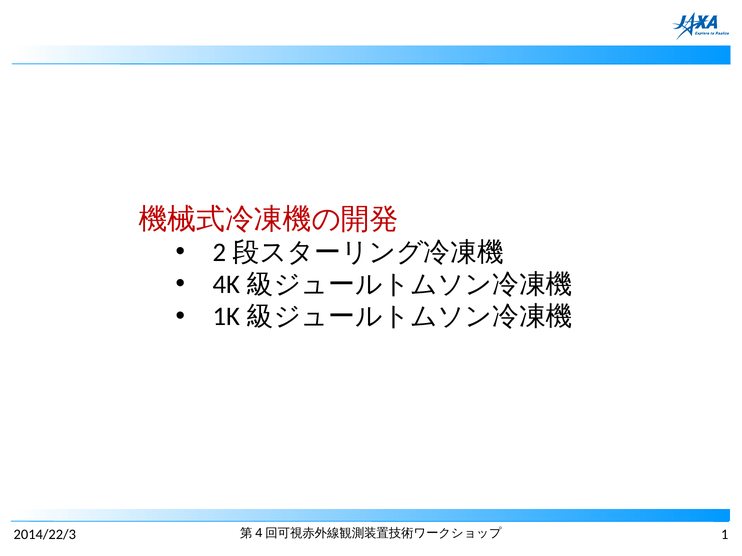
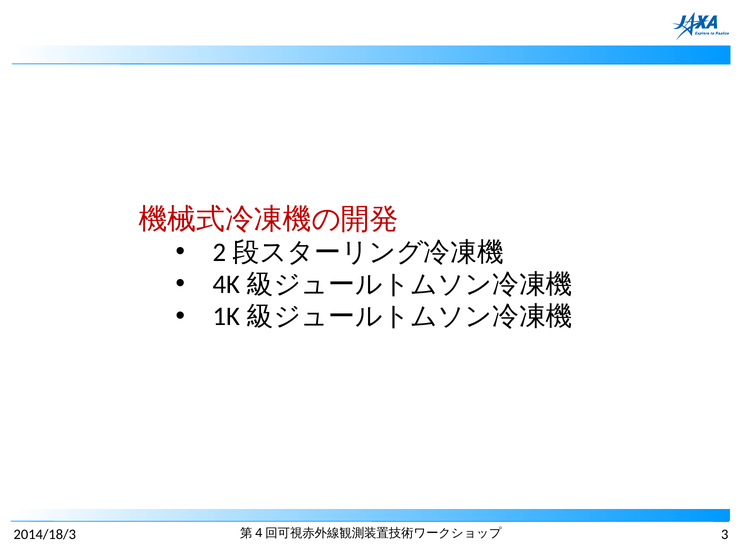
2014/22/3: 2014/22/3 -> 2014/18/3 (45, 535)
1: 1 -> 3 (725, 535)
